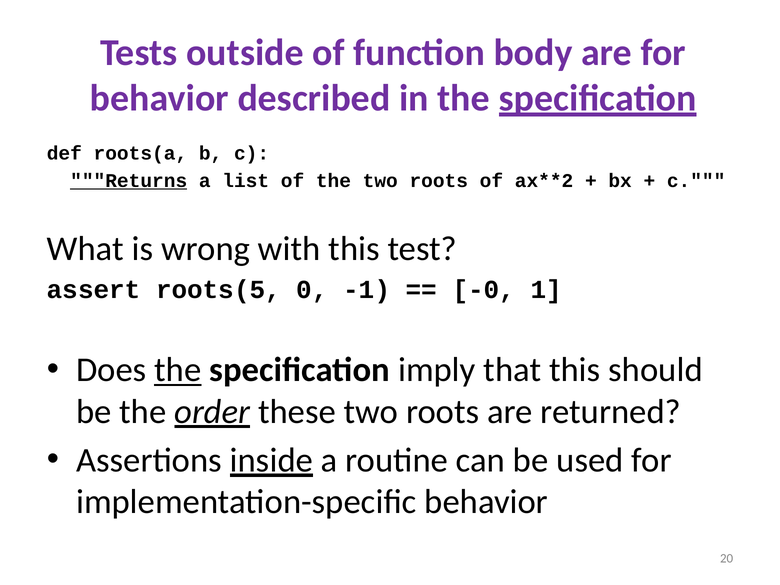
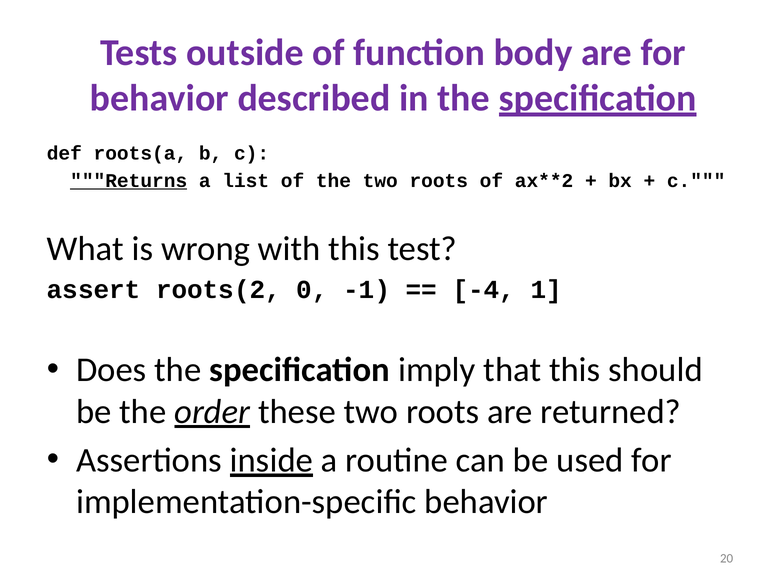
roots(5: roots(5 -> roots(2 (218, 290)
-0: -0 -> -4 (484, 290)
the underline: present -> none (178, 370)
